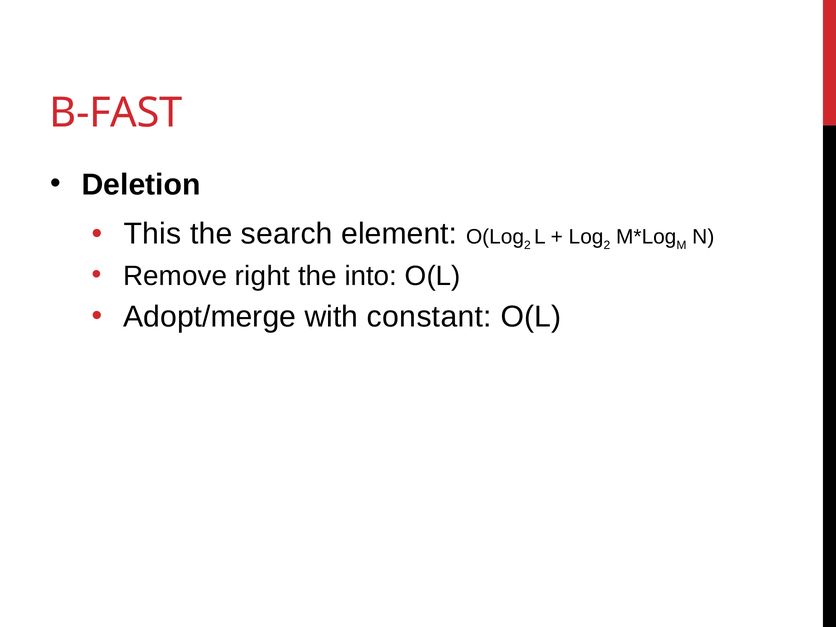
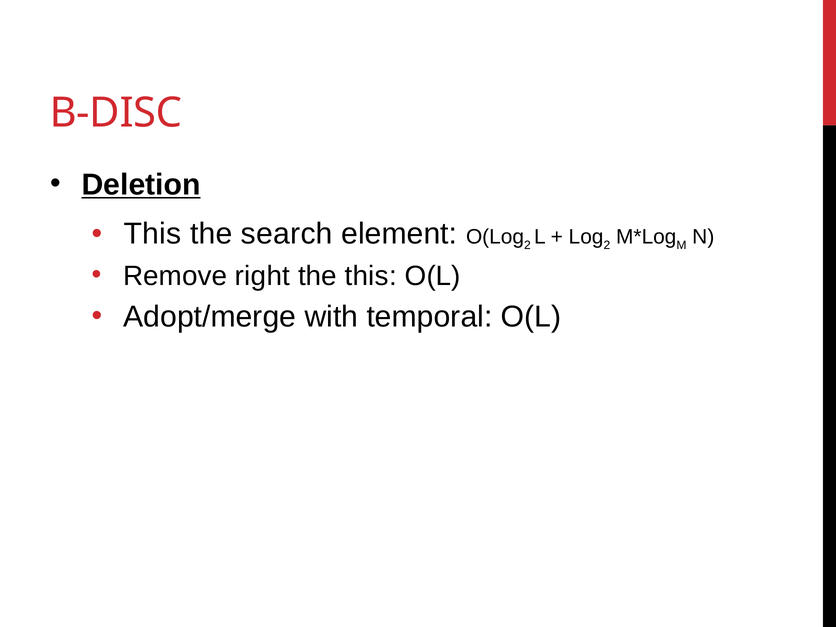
B-FAST: B-FAST -> B-DISC (116, 113)
Deletion underline: none -> present (141, 185)
the into: into -> this (371, 276)
constant: constant -> temporal (429, 317)
